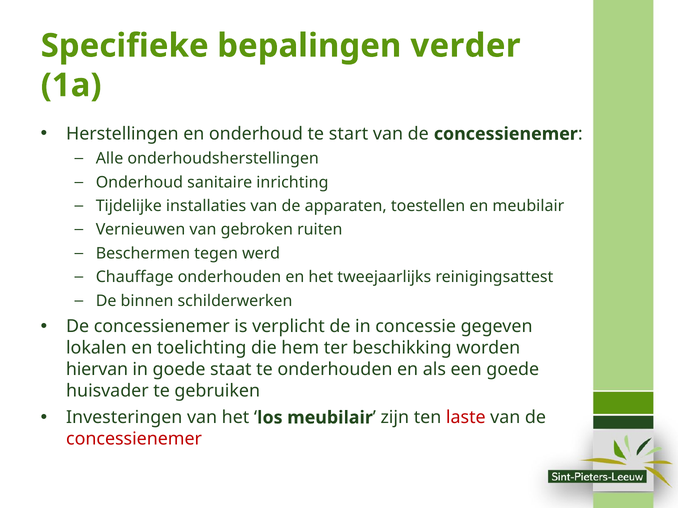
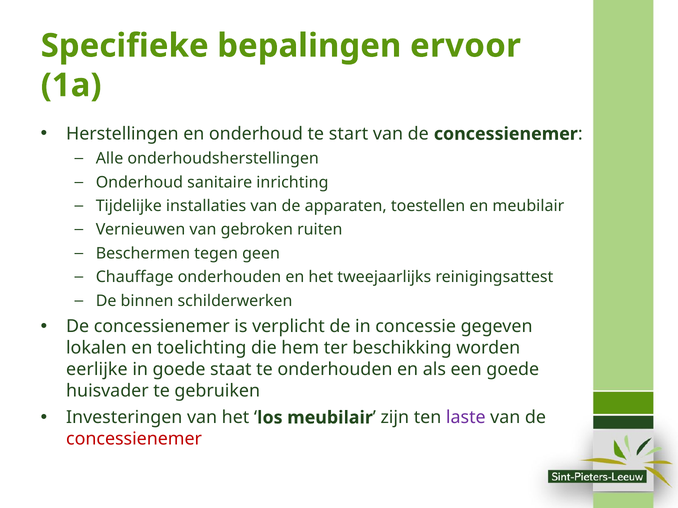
verder: verder -> ervoor (465, 46)
werd: werd -> geen (261, 254)
hiervan: hiervan -> eerlijke (97, 370)
laste colour: red -> purple (466, 418)
